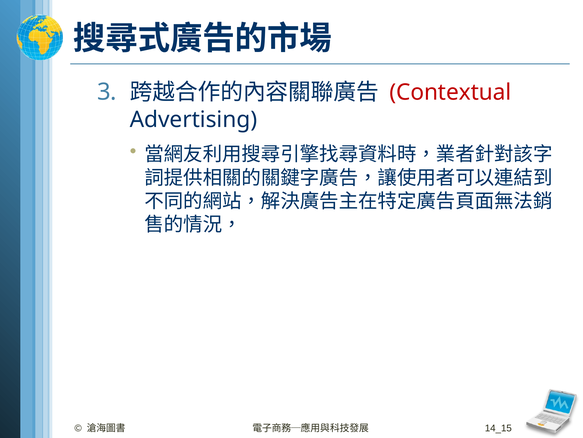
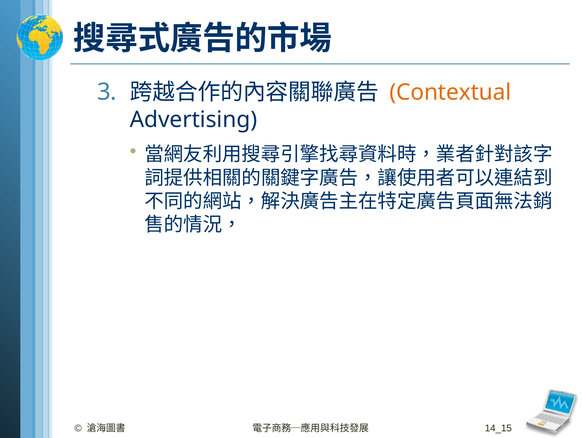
Contextual colour: red -> orange (450, 92)
